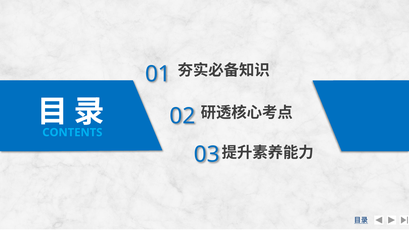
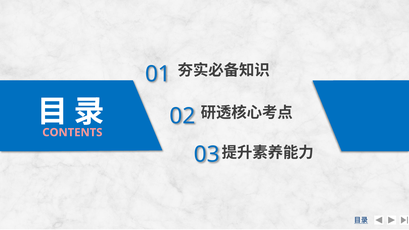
CONTENTS colour: light blue -> pink (72, 132)
